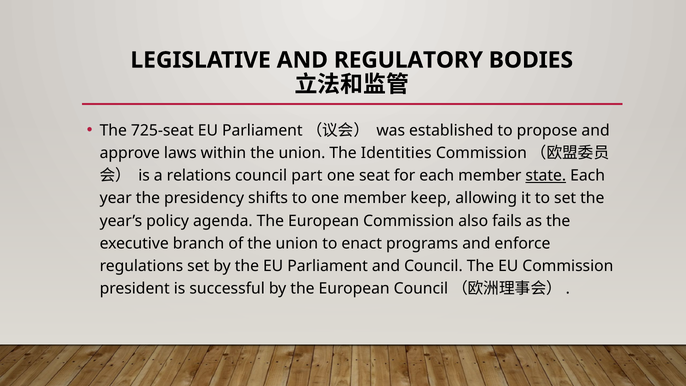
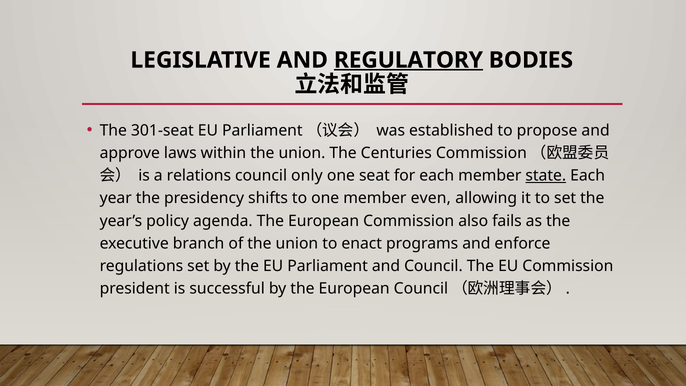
REGULATORY underline: none -> present (408, 60)
725-seat: 725-seat -> 301-seat (162, 130)
Identities: Identities -> Centuries (396, 153)
part: part -> only (307, 176)
keep: keep -> even (431, 198)
